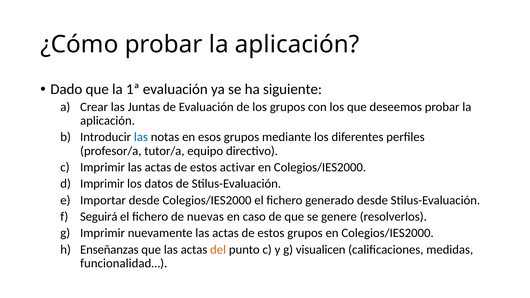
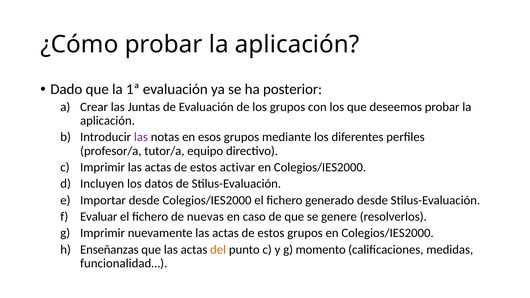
siguiente: siguiente -> posterior (293, 89)
las colour: blue -> purple (141, 137)
Imprimir: Imprimir -> Incluyen (102, 184)
Seguirá: Seguirá -> Evaluar (99, 217)
visualicen: visualicen -> momento (321, 250)
